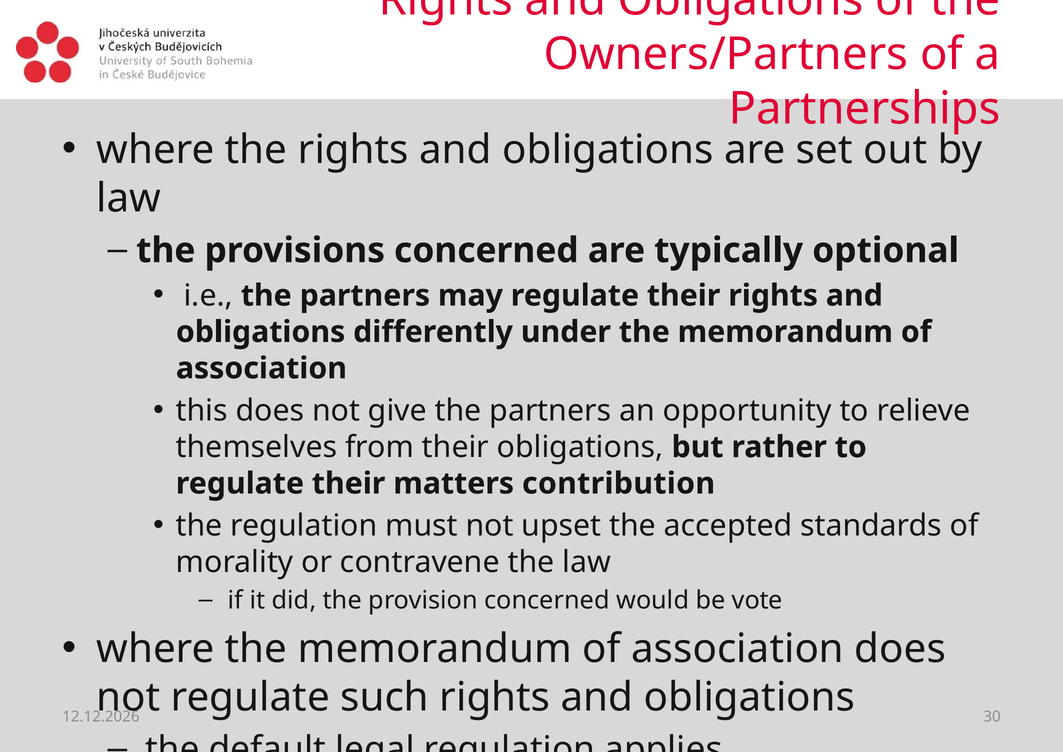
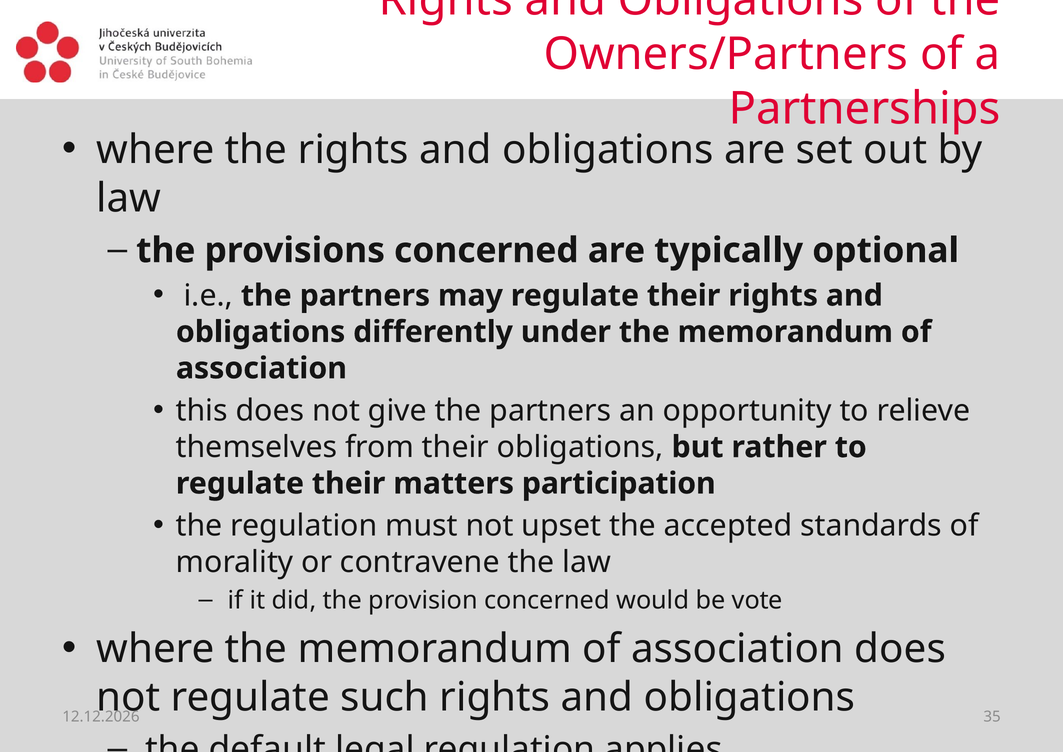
contribution: contribution -> participation (619, 483)
30: 30 -> 35 (992, 716)
